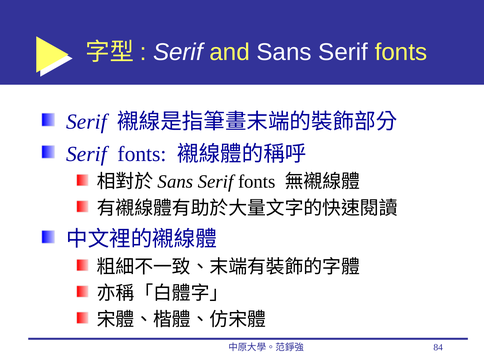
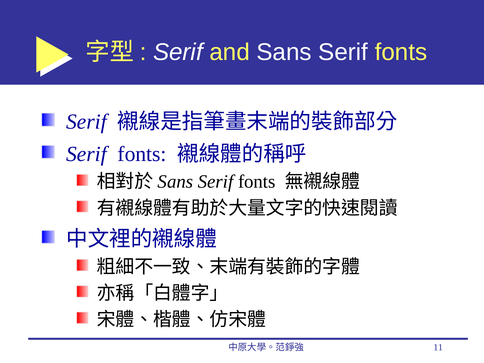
84: 84 -> 11 (438, 348)
